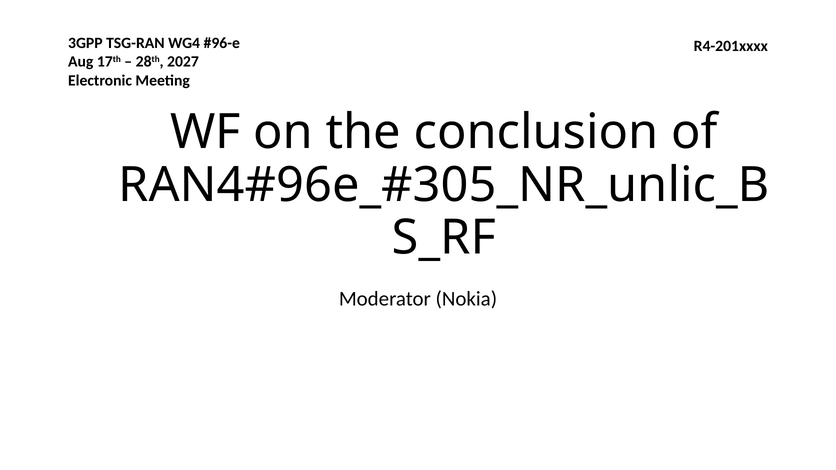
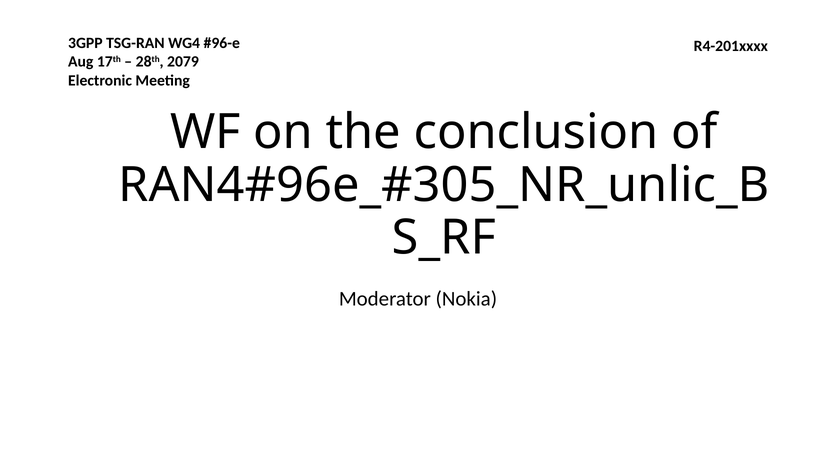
2027: 2027 -> 2079 (183, 62)
